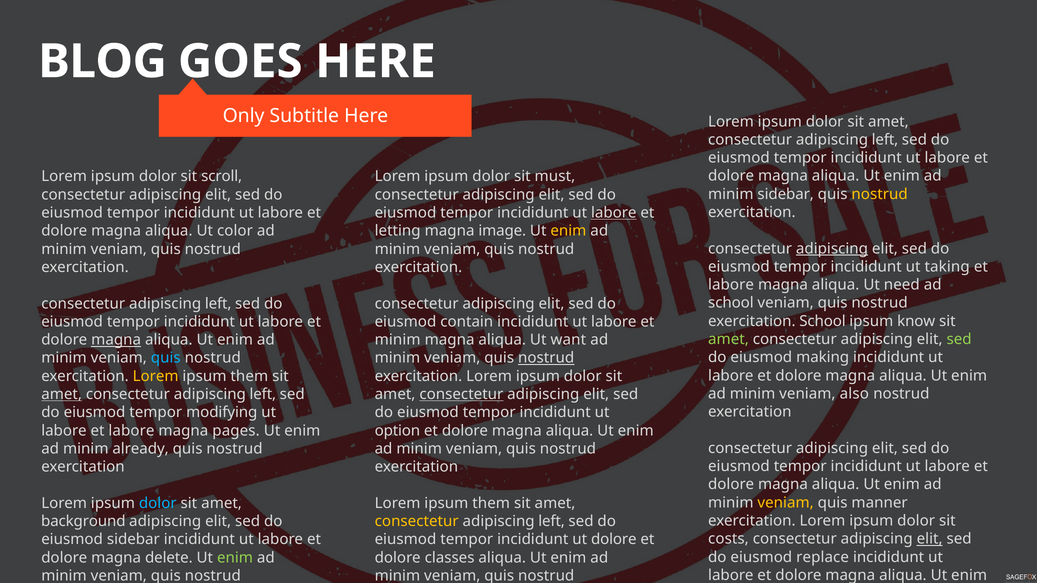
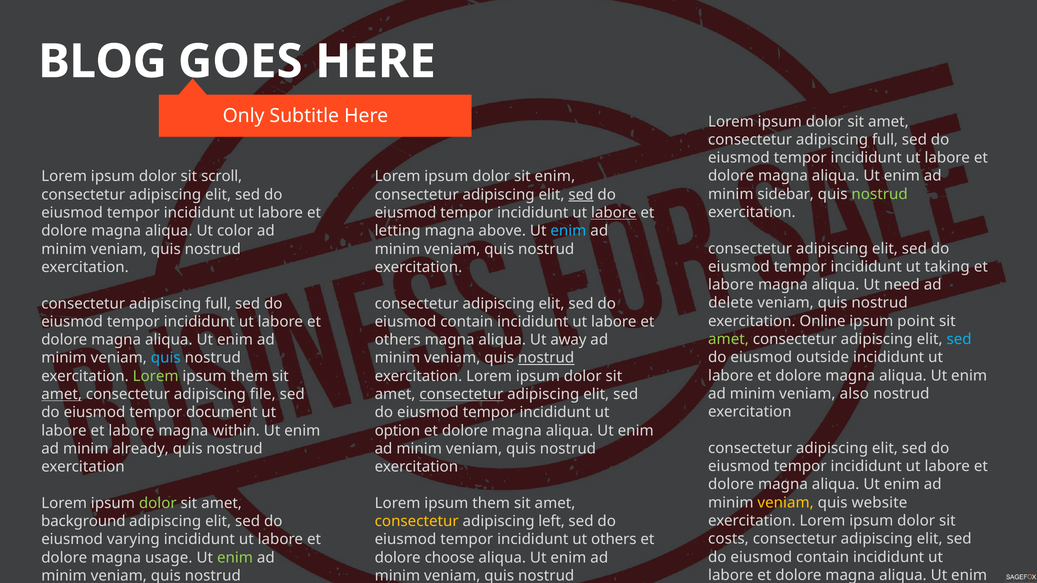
left: left -> full (885, 140)
sit must: must -> enim (555, 177)
nostrud colour: yellow -> light green (880, 194)
sed underline: none -> present (581, 195)
image: image -> above (502, 231)
enim colour: yellow -> light blue (568, 231)
adipiscing underline: present -> none (832, 249)
school: school -> delete (731, 303)
left: left -> full (218, 304)
exercitation School: School -> Online (823, 321)
know: know -> point (916, 321)
sed colour: light green -> light blue (959, 339)
magna underline: present -> none (116, 340)
minim: minim -> others (398, 340)
want: want -> away (568, 340)
making: making -> outside (823, 358)
Lorem colour: yellow -> light green (156, 376)
left: left -> file (263, 394)
modifying: modifying -> document (222, 413)
pages: pages -> within (236, 431)
manner: manner -> website (880, 503)
dolor colour: light blue -> light green (158, 503)
elit underline: present -> none (930, 539)
eiusmod sidebar: sidebar -> varying (133, 540)
ut dolore: dolore -> others (614, 540)
replace: replace -> contain (823, 557)
delete: delete -> usage (169, 558)
classes: classes -> choose (450, 558)
